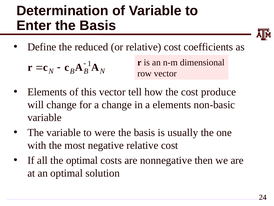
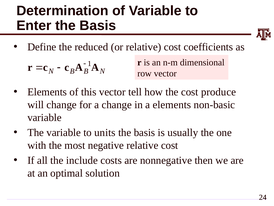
were: were -> units (105, 132)
the optimal: optimal -> include (82, 160)
